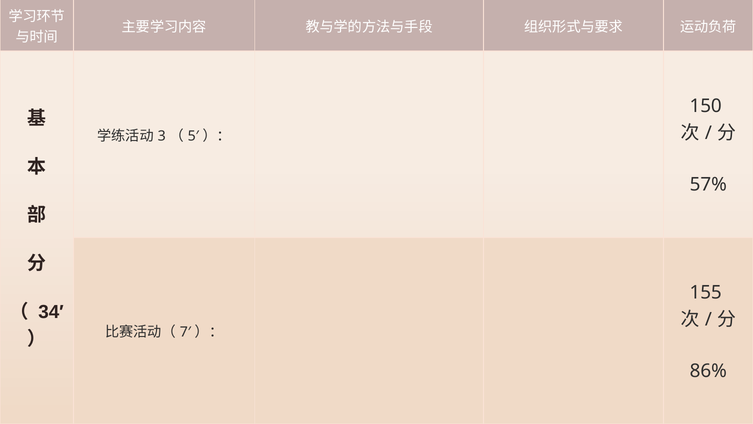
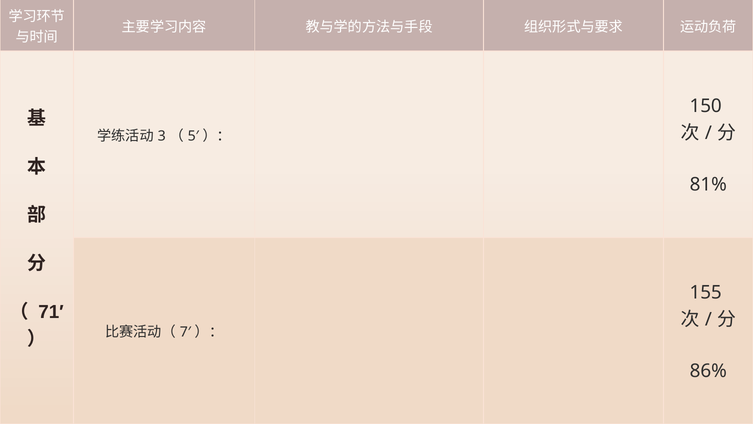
57%: 57% -> 81% (708, 185)
34′: 34′ -> 71′ (51, 312)
